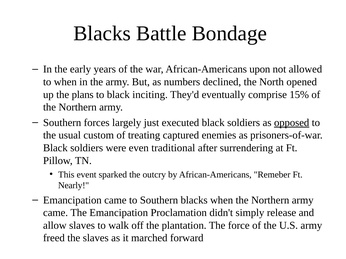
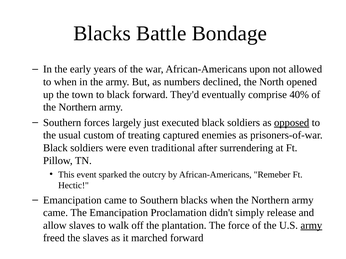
plans: plans -> town (83, 95)
black inciting: inciting -> forward (150, 95)
15%: 15% -> 40% (299, 95)
Nearly: Nearly -> Hectic (74, 186)
army underline: none -> present (311, 226)
